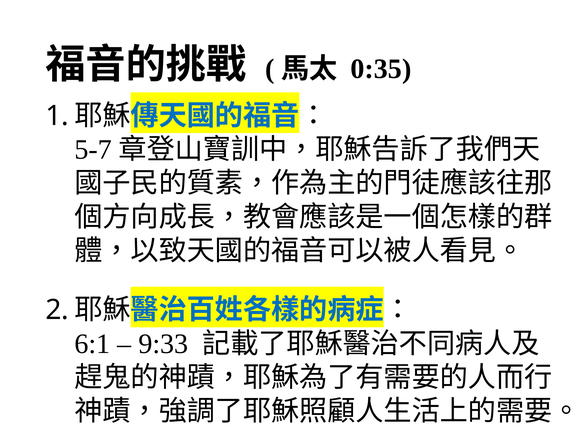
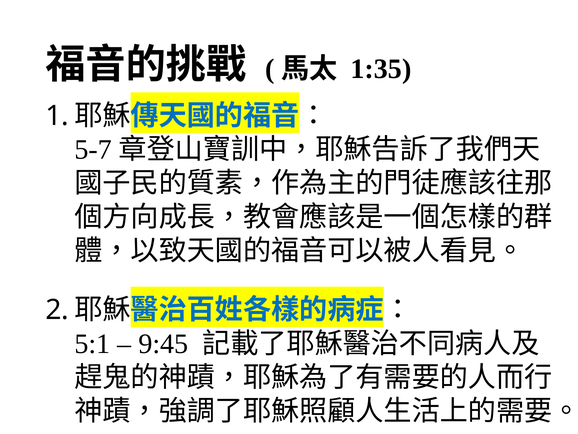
0:35: 0:35 -> 1:35 (381, 69)
6:1: 6:1 -> 5:1 (92, 343)
9:33: 9:33 -> 9:45 (163, 343)
